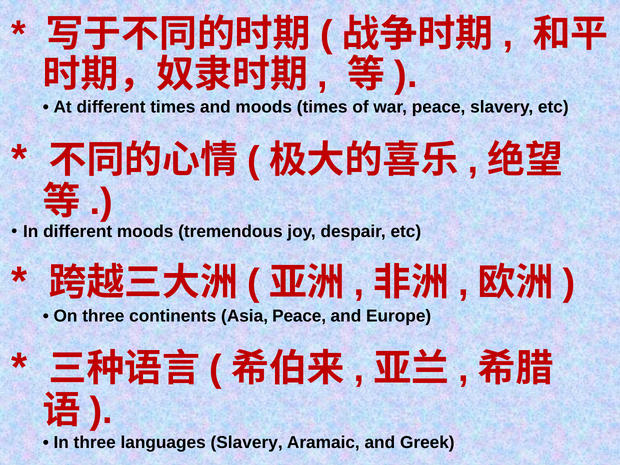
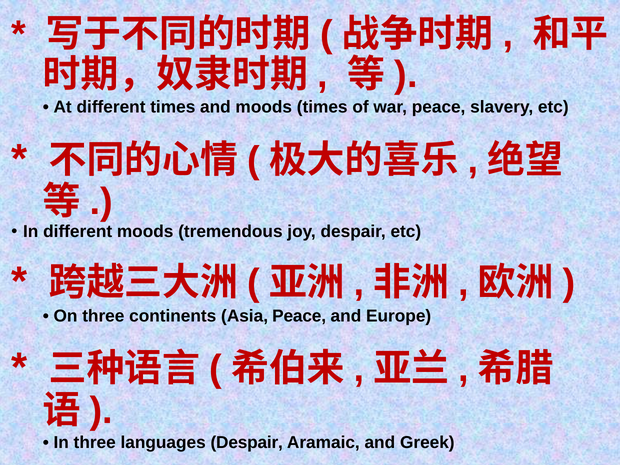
languages Slavery: Slavery -> Despair (247, 443)
